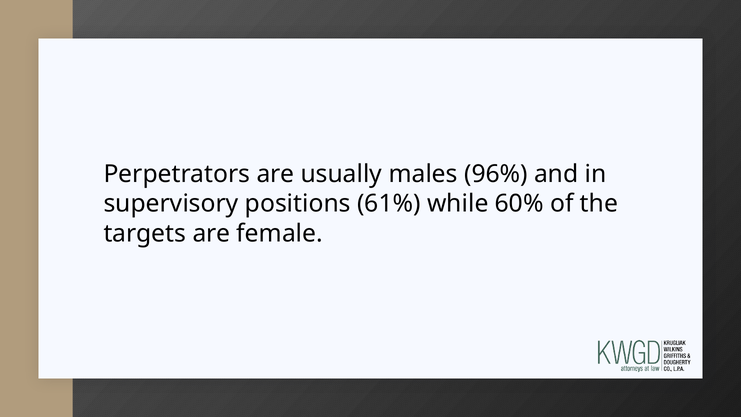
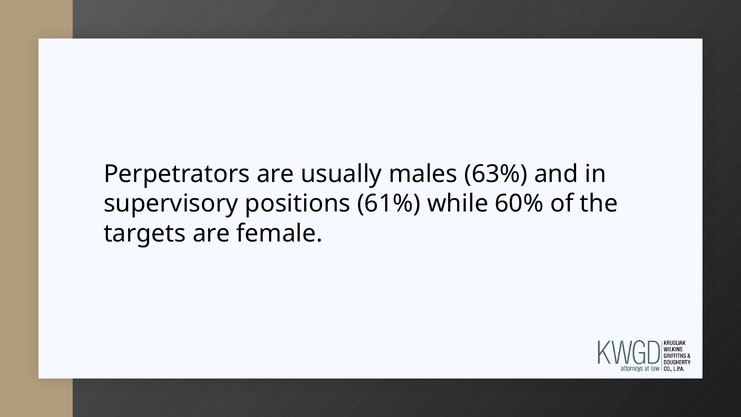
96%: 96% -> 63% (496, 174)
